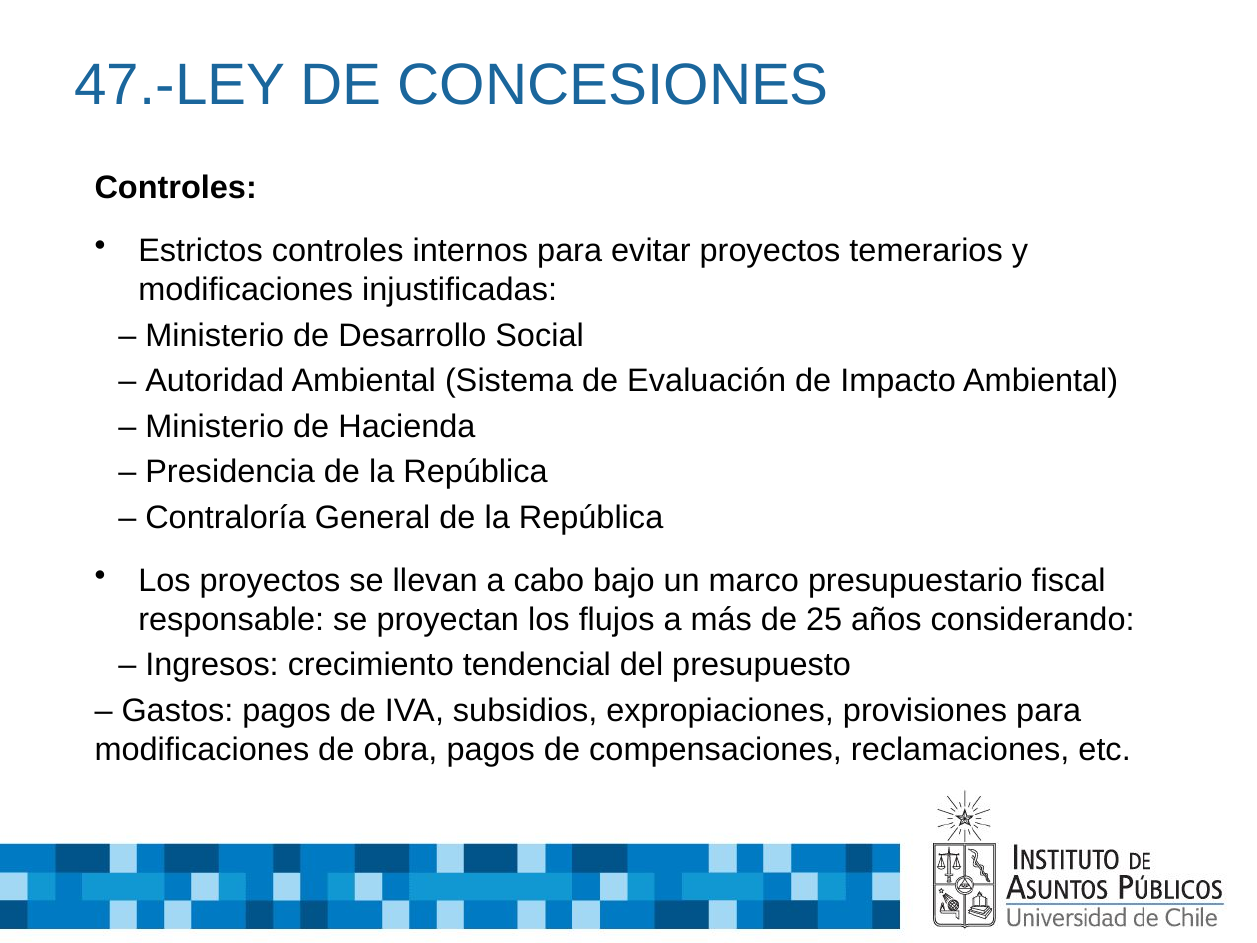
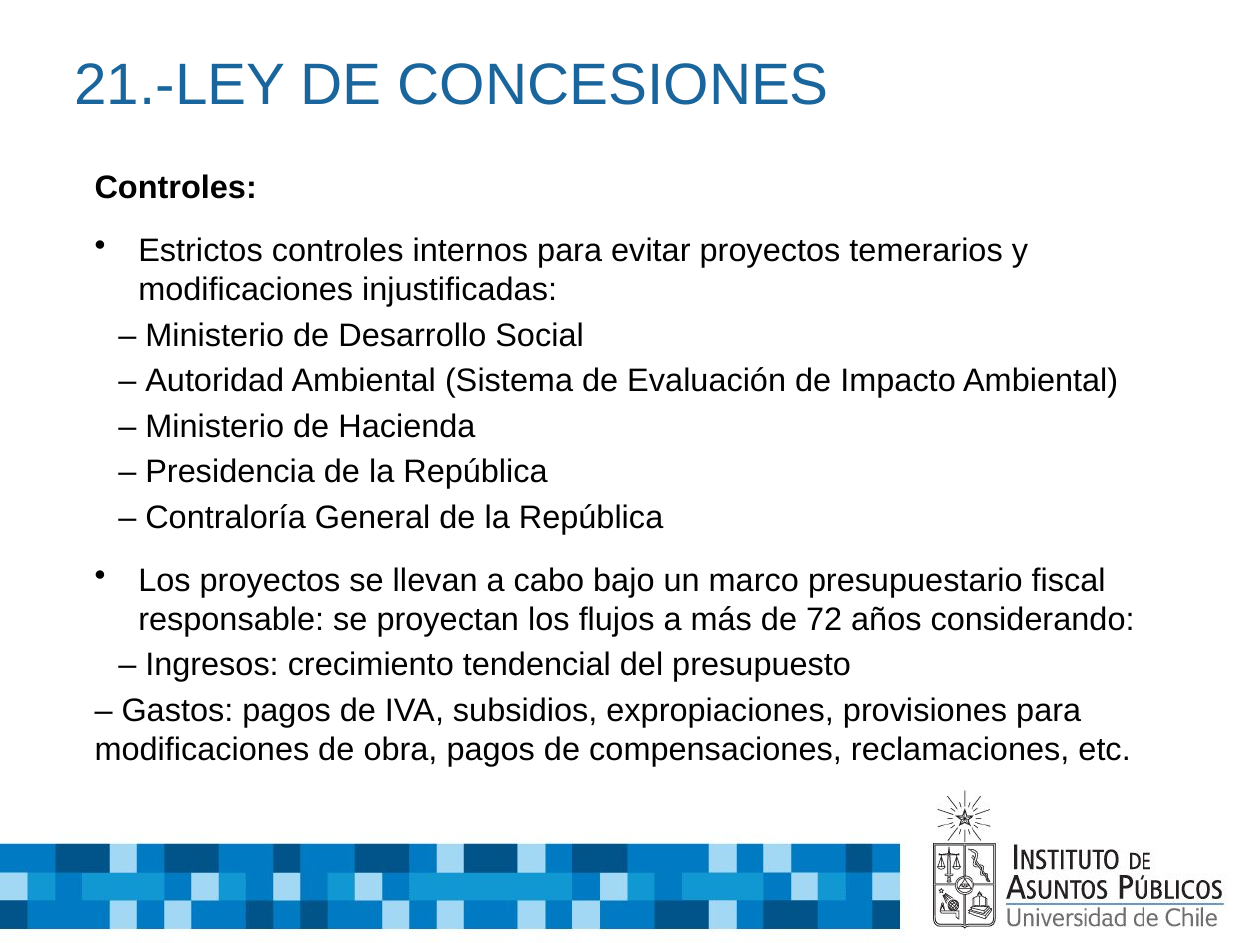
47.-LEY: 47.-LEY -> 21.-LEY (180, 85)
25: 25 -> 72 (824, 620)
